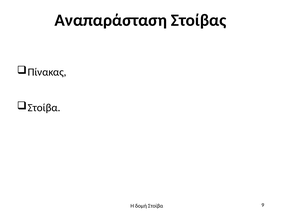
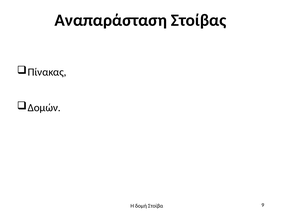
Στοίβα: Στοίβα -> Δομών (44, 108)
